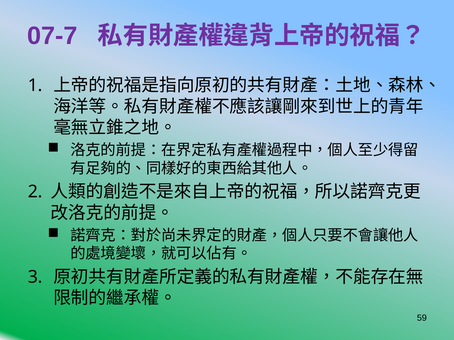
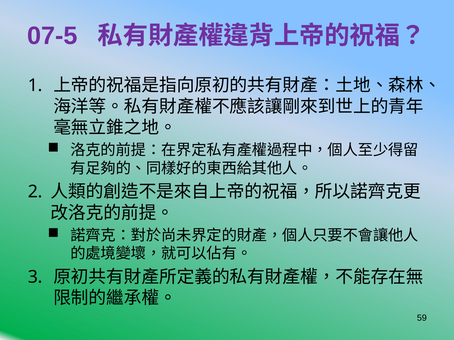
07-7: 07-7 -> 07-5 (52, 36)
